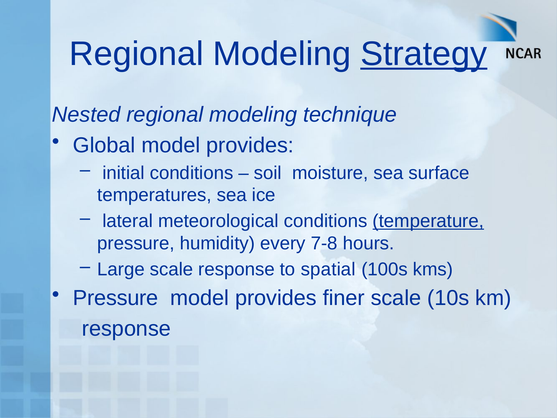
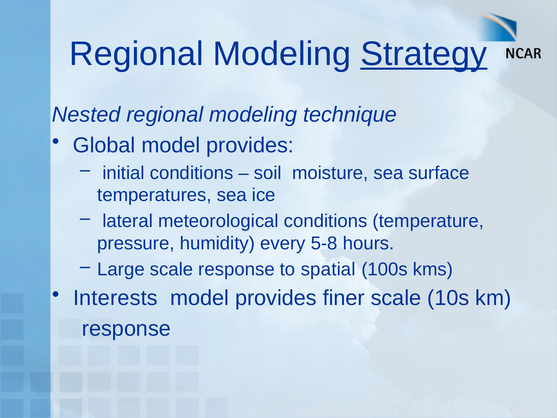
temperature underline: present -> none (428, 221)
7-8: 7-8 -> 5-8 (324, 243)
Pressure: Pressure -> Interests (115, 298)
